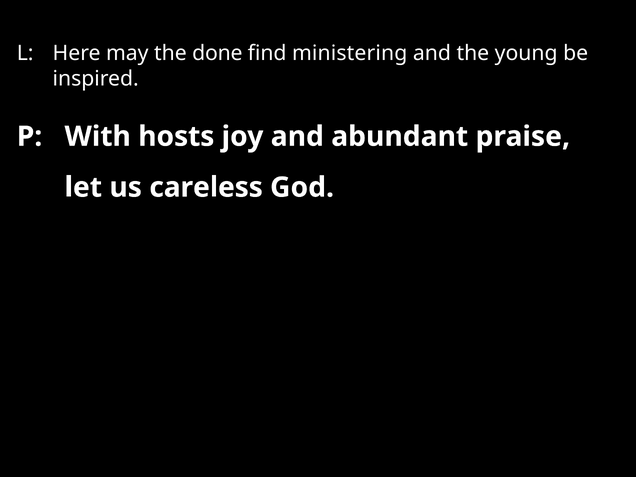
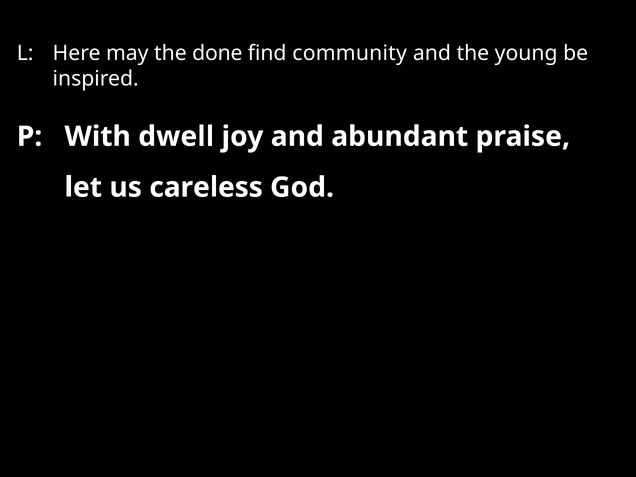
ministering: ministering -> community (350, 53)
hosts: hosts -> dwell (176, 137)
